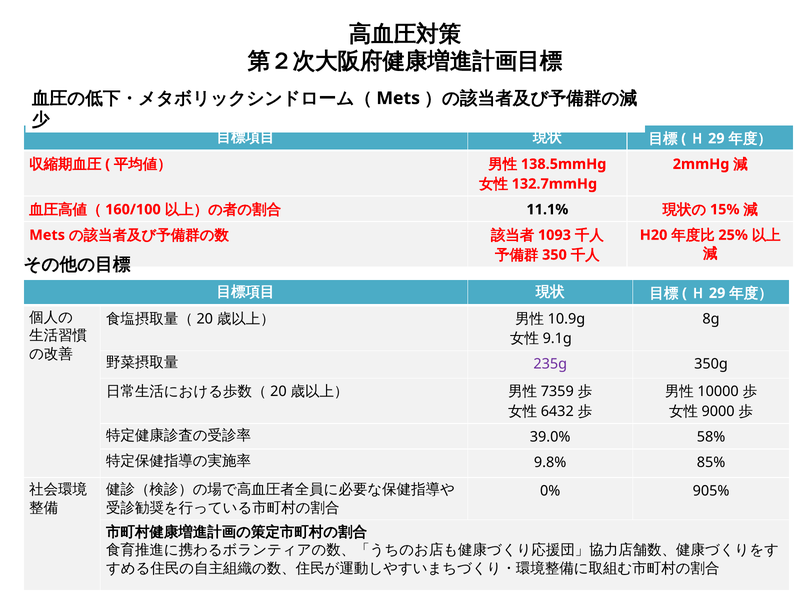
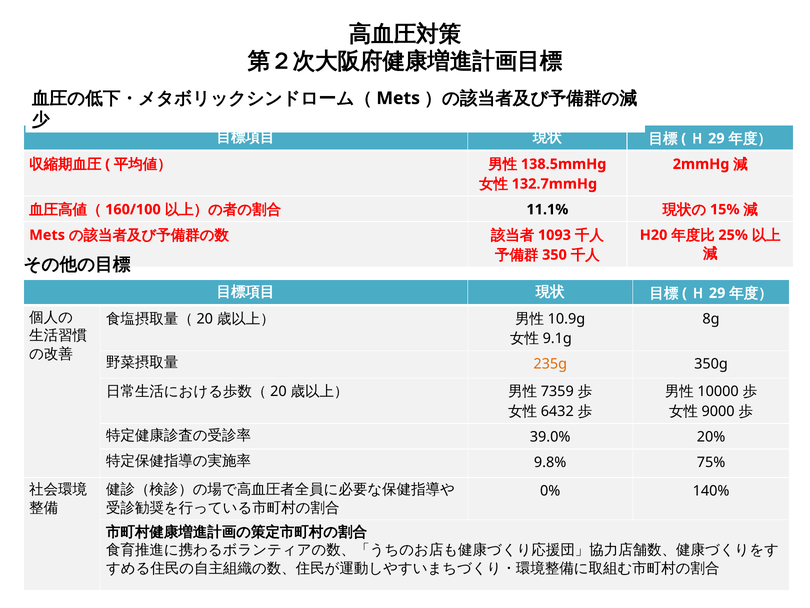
235g colour: purple -> orange (550, 364)
58%: 58% -> 20% (711, 437)
85%: 85% -> 75% (711, 462)
905%: 905% -> 140% (711, 491)
